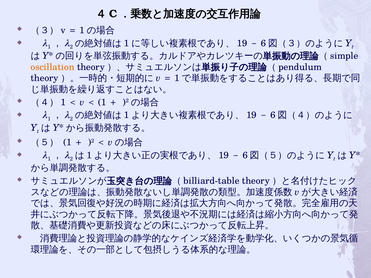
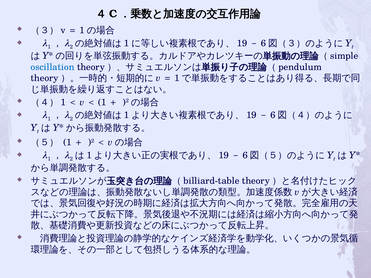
oscillation colour: orange -> blue (53, 67)
